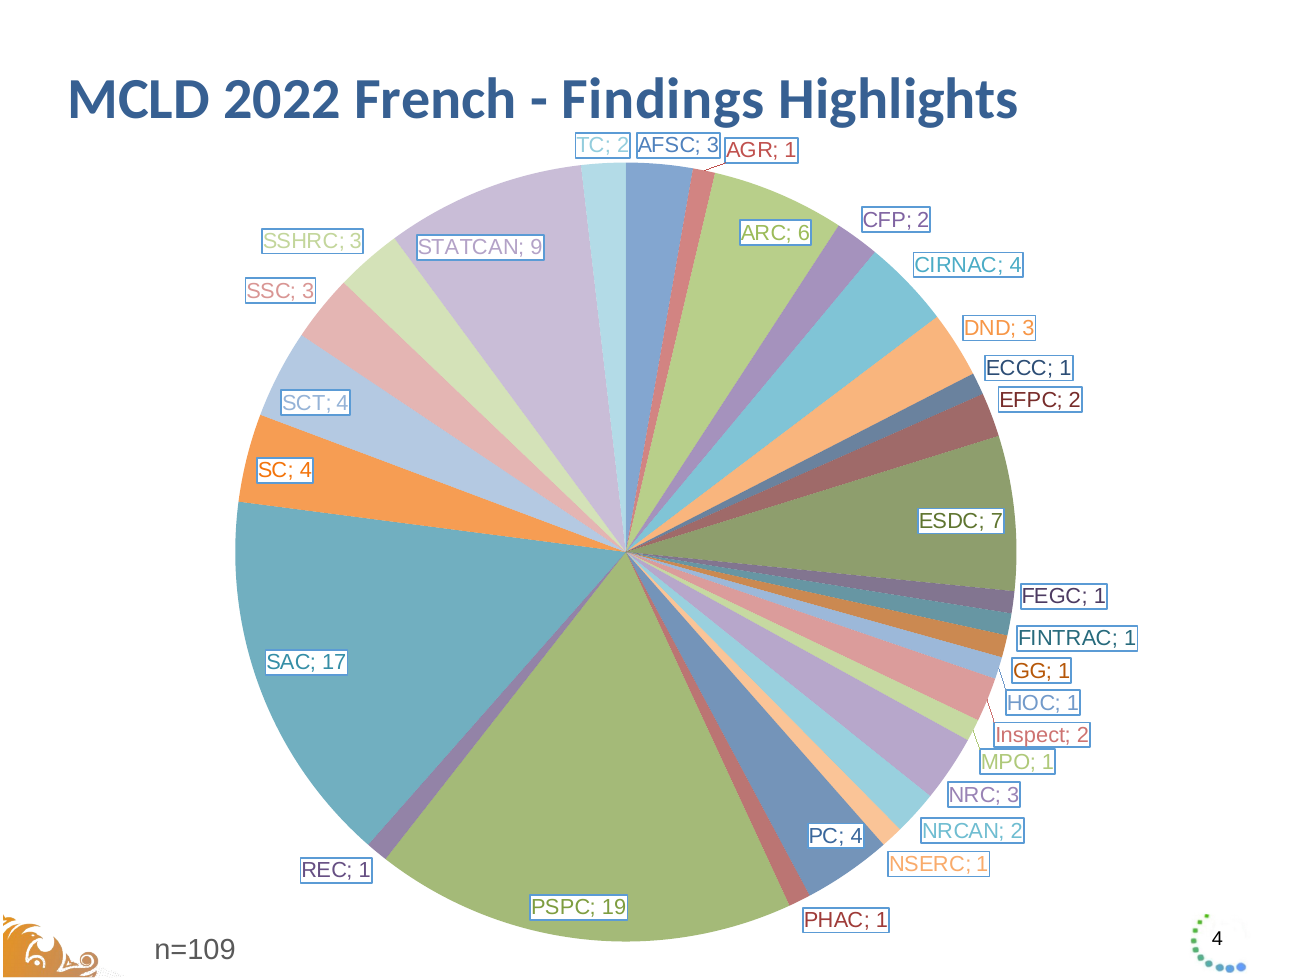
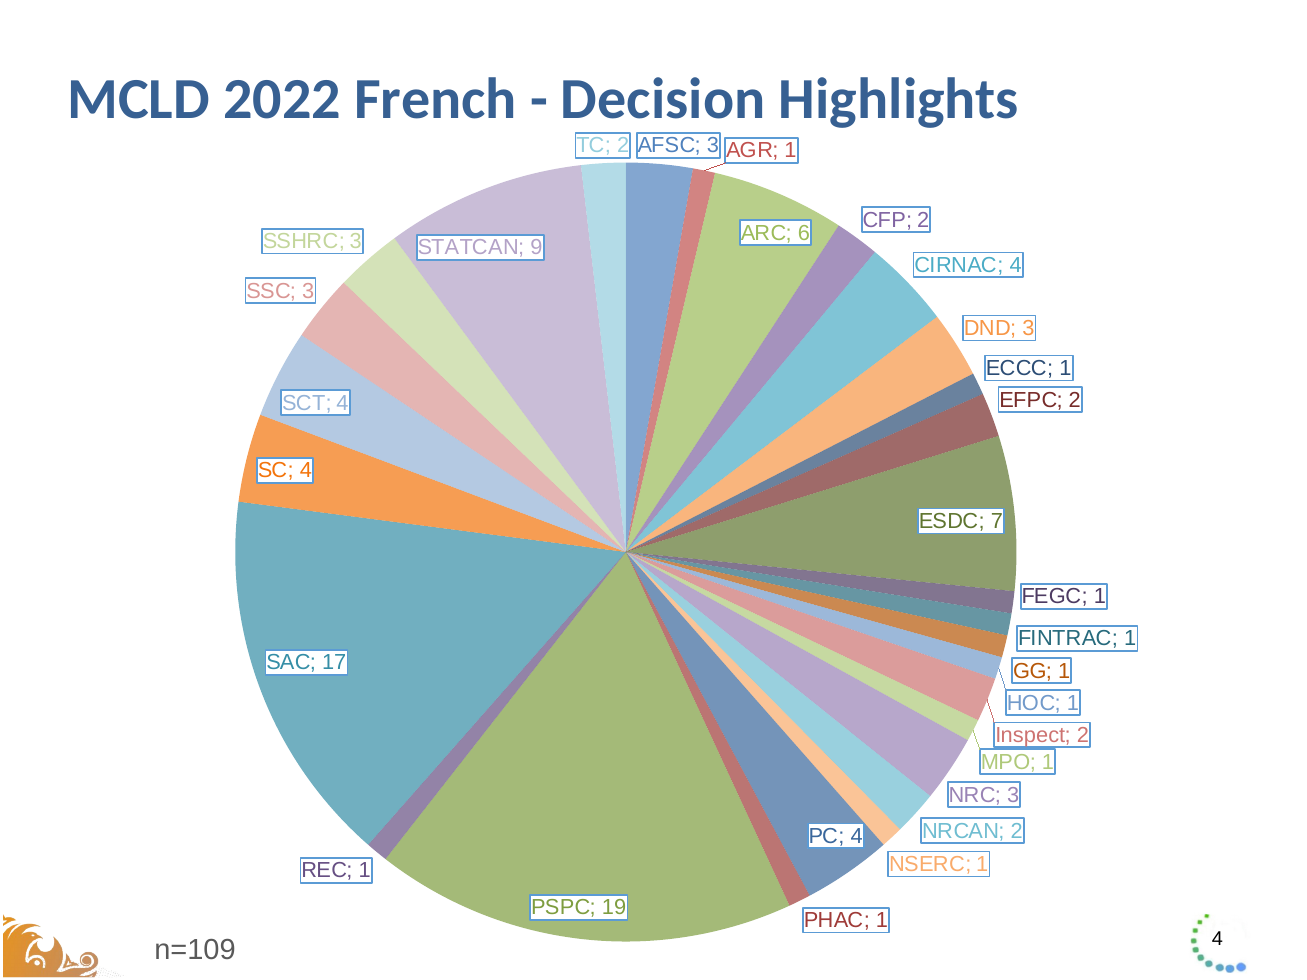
Findings: Findings -> Decision (663, 100)
